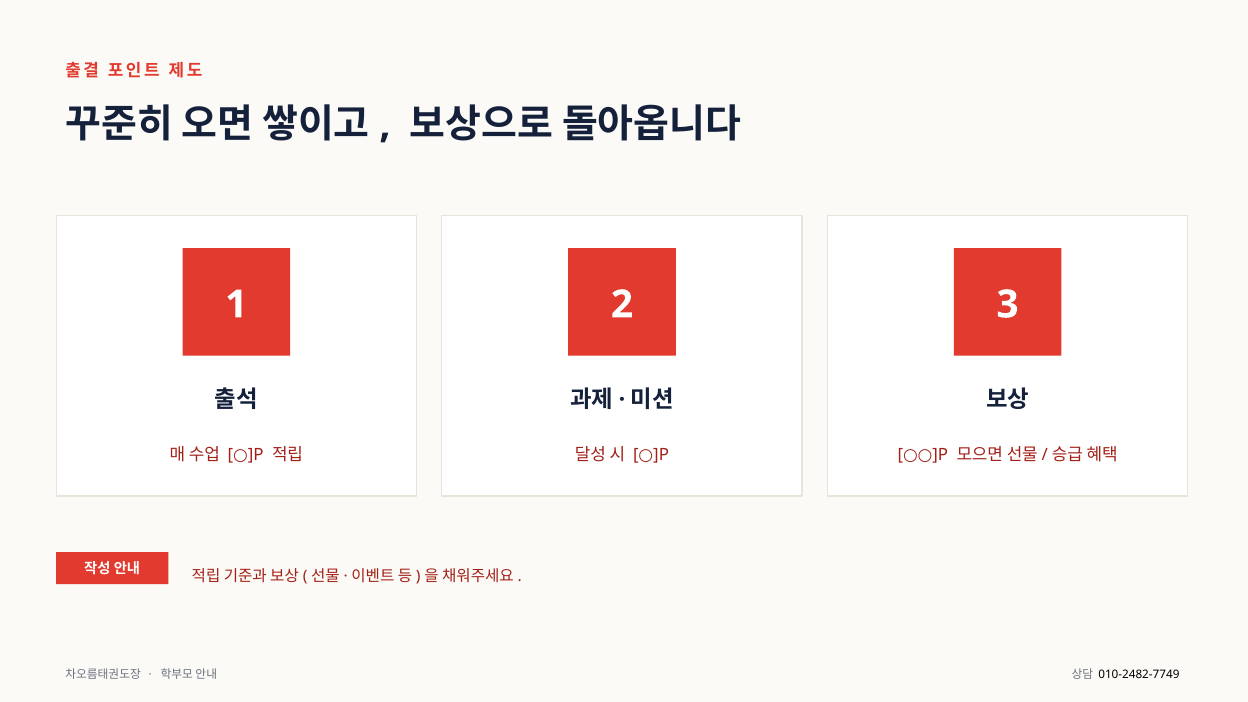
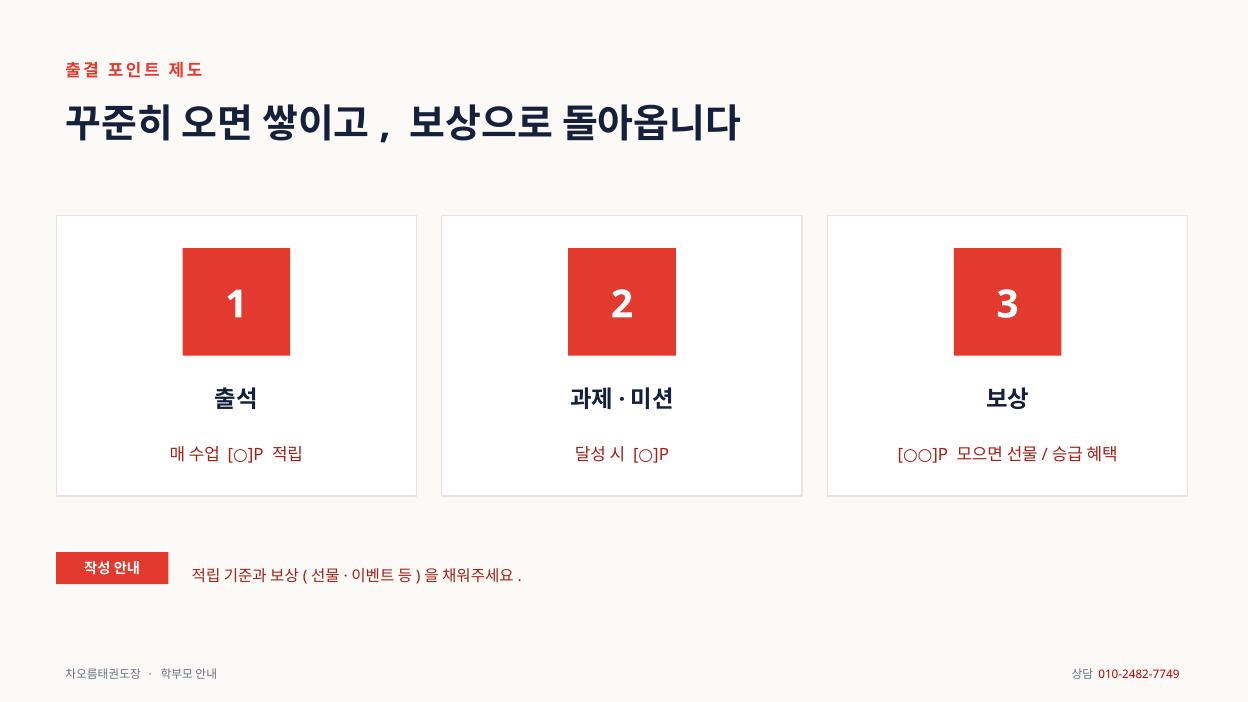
010-2482-7749 colour: black -> red (1139, 675)
